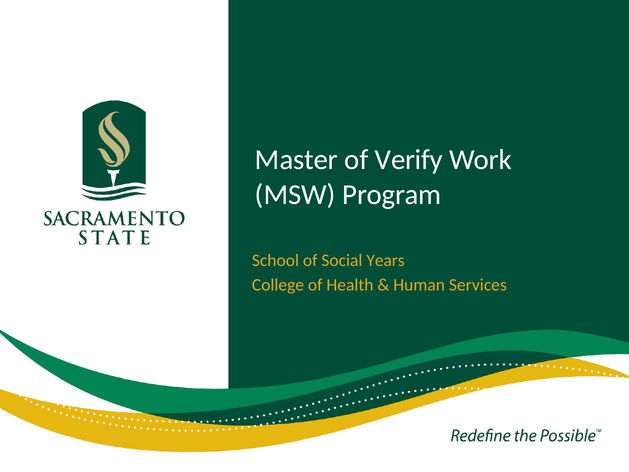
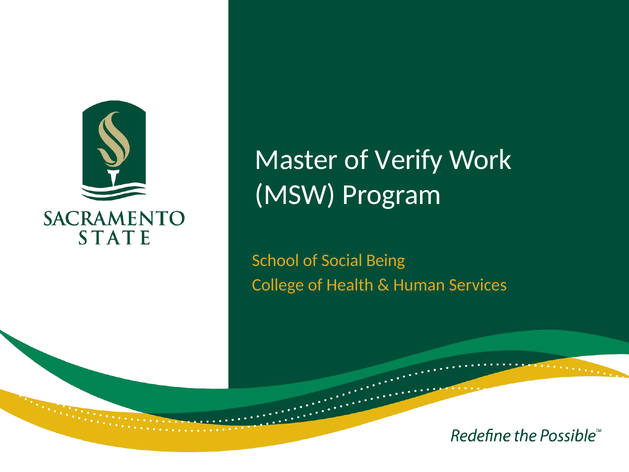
Years: Years -> Being (386, 260)
